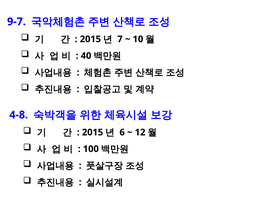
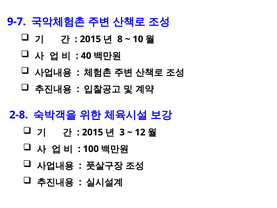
7: 7 -> 8 (120, 39)
4-8: 4-8 -> 2-8 (19, 115)
6: 6 -> 3 (122, 132)
